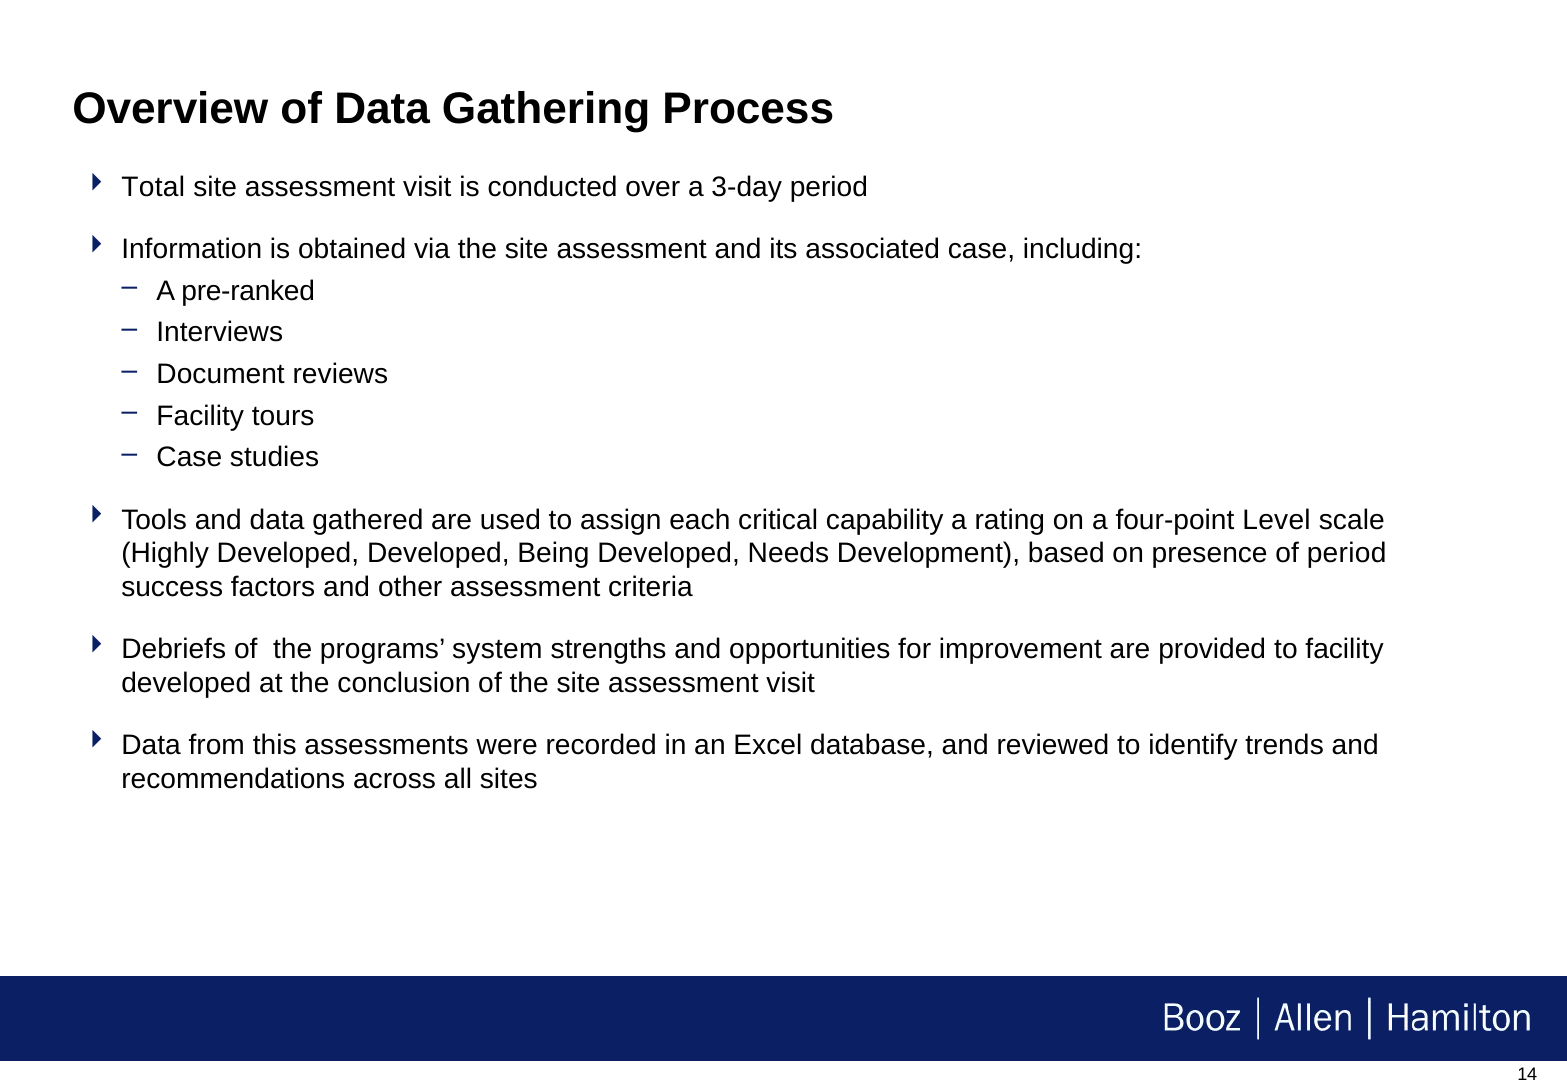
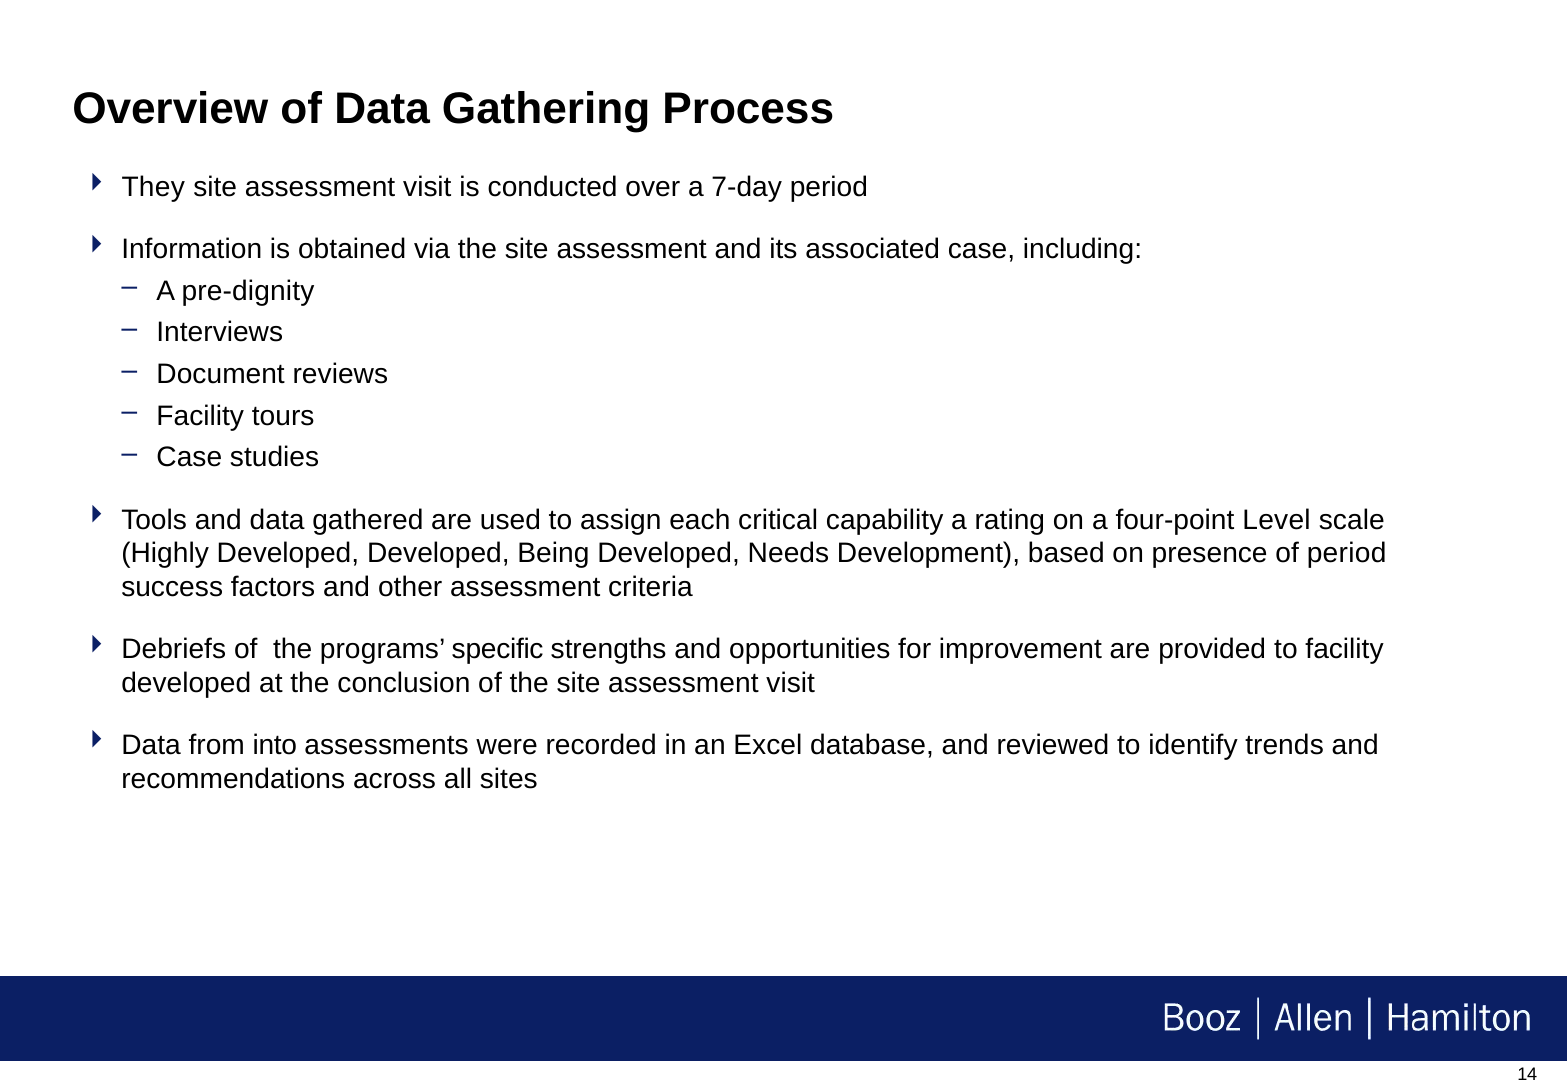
Total: Total -> They (153, 188)
3-day: 3-day -> 7-day (747, 188)
pre-ranked: pre-ranked -> pre-dignity (248, 291)
system: system -> specific (498, 649)
this: this -> into (275, 745)
